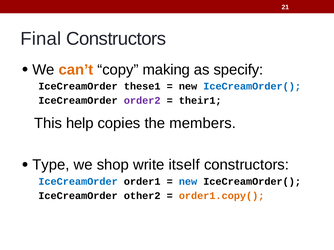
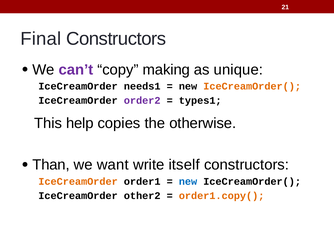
can’t colour: orange -> purple (76, 70)
specify: specify -> unique (238, 70)
these1: these1 -> needs1 (142, 87)
IceCreamOrder( colour: blue -> orange (252, 87)
their1: their1 -> types1 (200, 101)
members: members -> otherwise (203, 124)
Type: Type -> Than (51, 165)
shop: shop -> want (113, 165)
IceCreamOrder colour: blue -> orange (78, 182)
